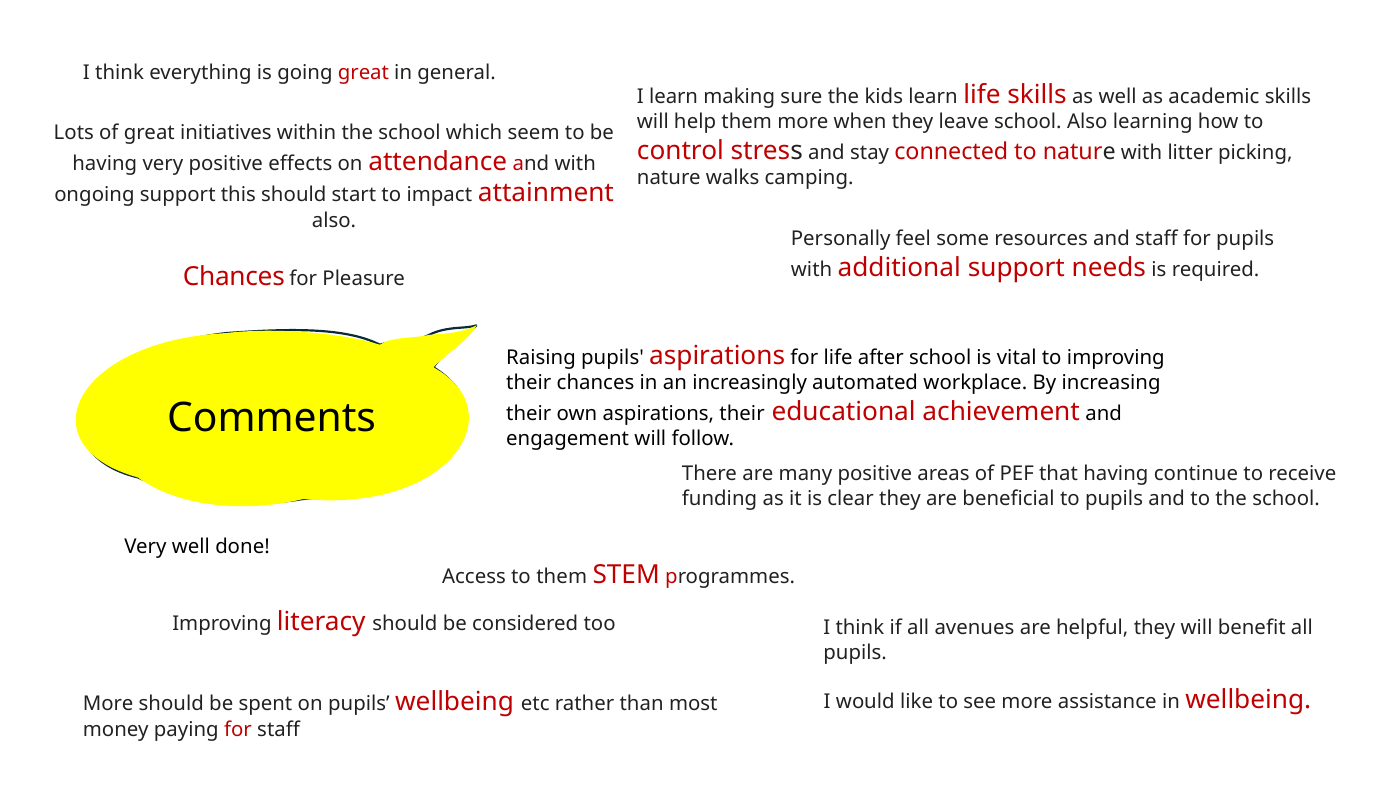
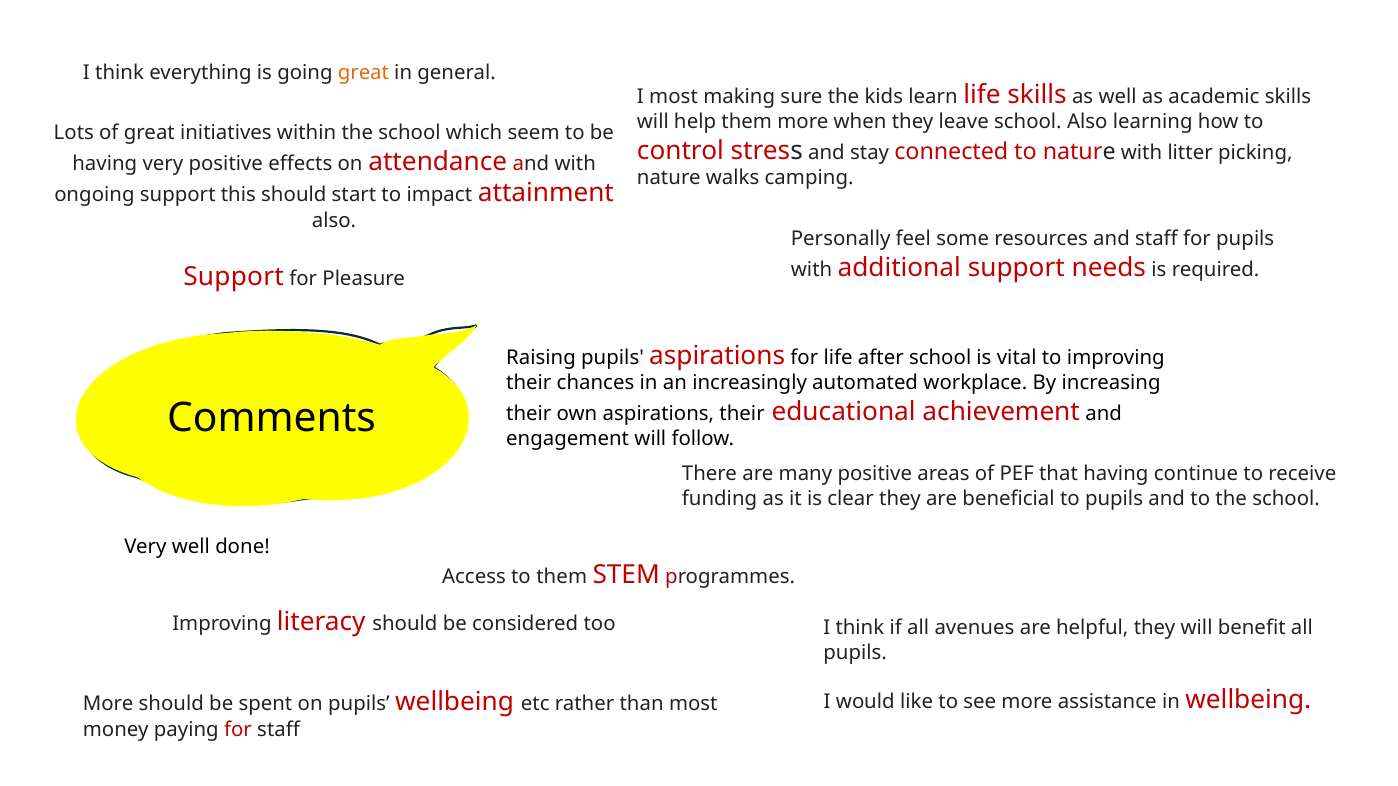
great colour: red -> orange (363, 73)
I learn: learn -> most (674, 97)
Chances: Chances -> Support (234, 277)
